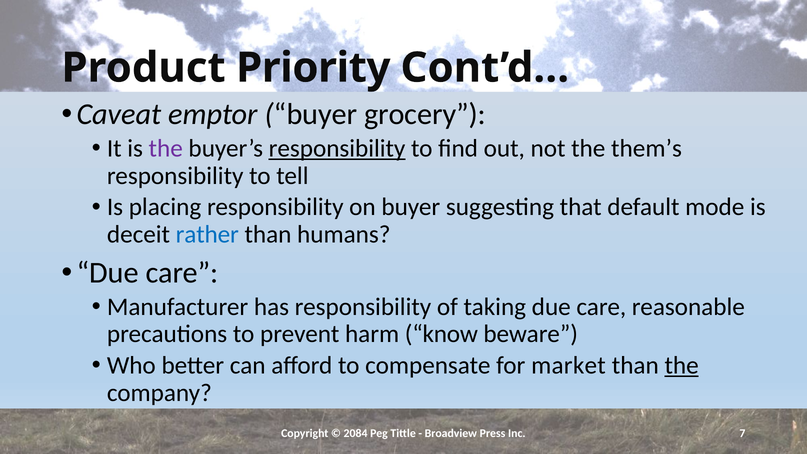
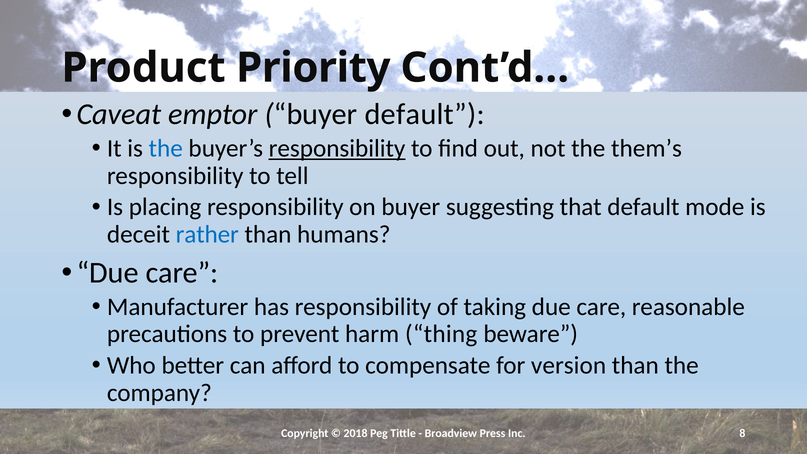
buyer grocery: grocery -> default (425, 114)
the colour: purple -> blue (166, 148)
know: know -> thing (441, 334)
market: market -> version (569, 366)
the underline: present -> none (682, 366)
2084: 2084 -> 2018 (356, 434)
7: 7 -> 8 (742, 434)
